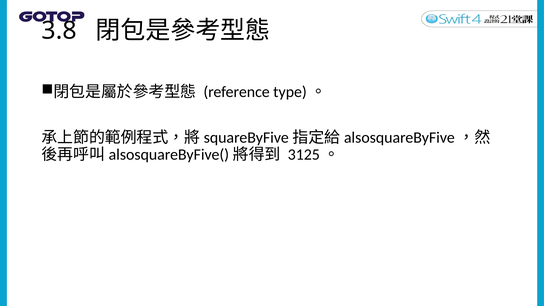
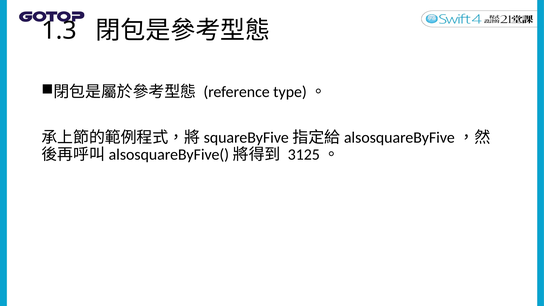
3.8: 3.8 -> 1.3 (59, 31)
